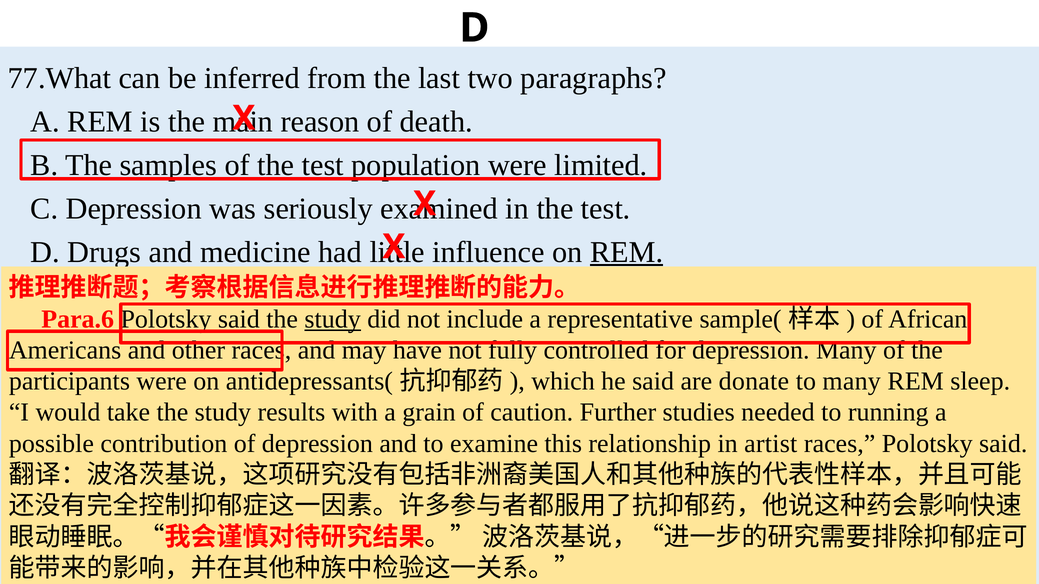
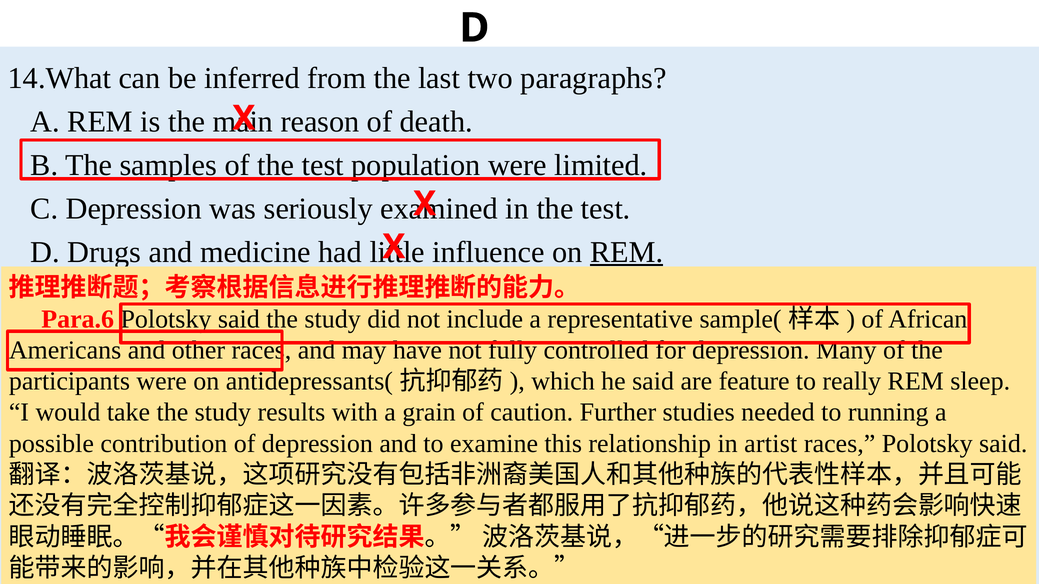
77.What: 77.What -> 14.What (59, 78)
study underline: present -> none (333, 319)
donate: donate -> feature (754, 382)
to many: many -> really (852, 382)
